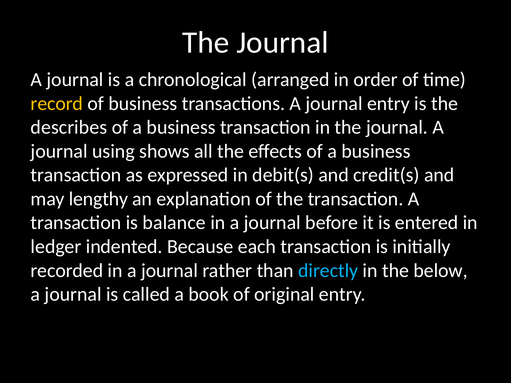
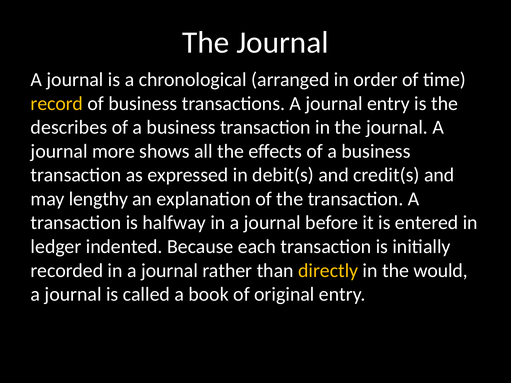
using: using -> more (114, 151)
balance: balance -> halfway (174, 223)
directly colour: light blue -> yellow (328, 271)
below: below -> would (441, 271)
